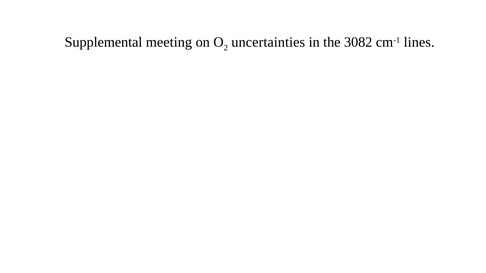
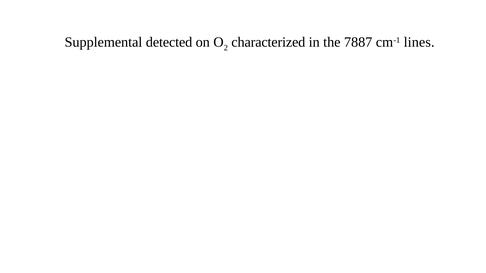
meeting: meeting -> detected (169, 42)
uncertainties: uncertainties -> characterized (268, 42)
3082: 3082 -> 7887 (358, 42)
